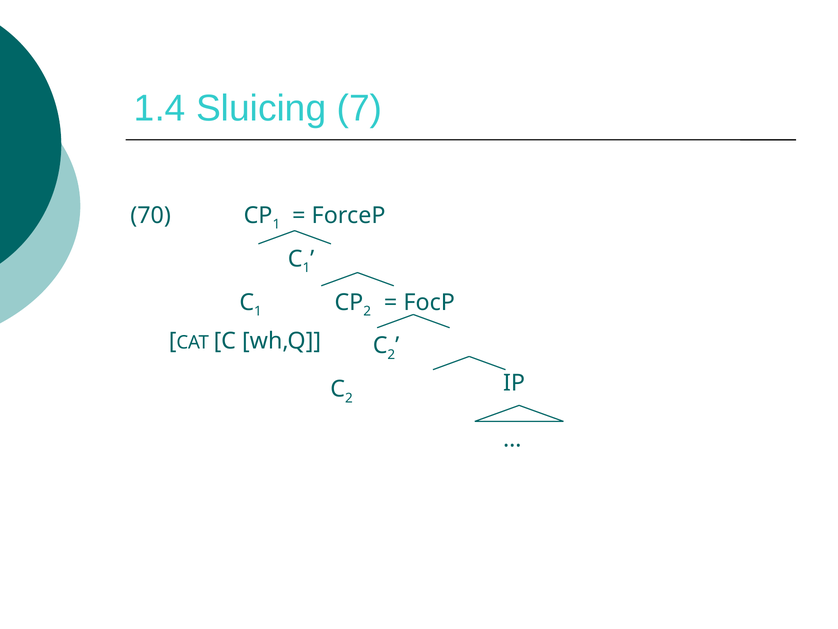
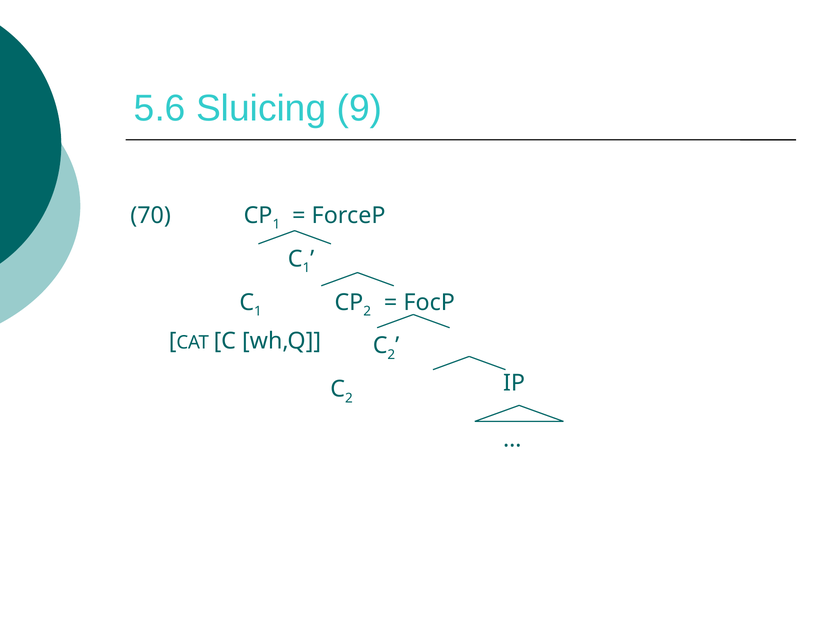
1.4: 1.4 -> 5.6 (160, 108)
7: 7 -> 9 (360, 108)
